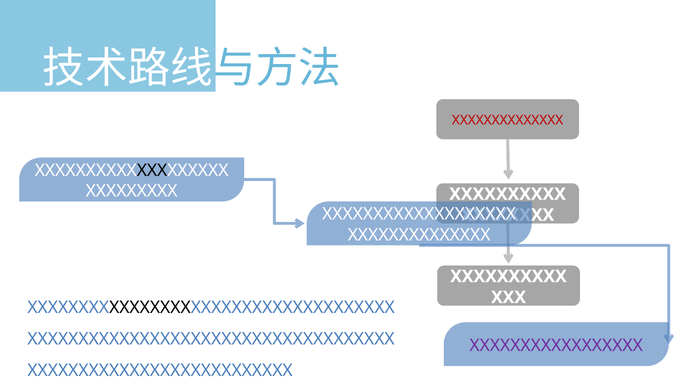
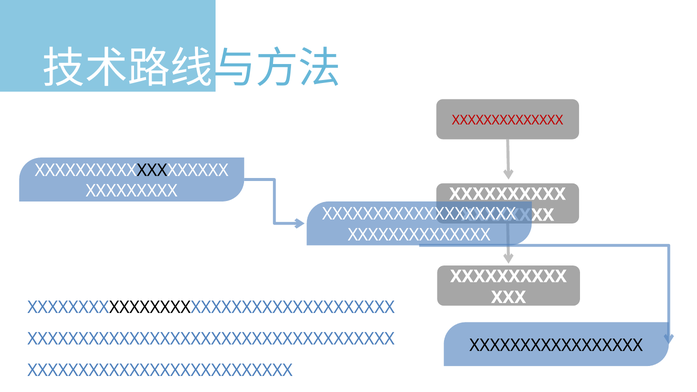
XXXXXXXXXXXXXXXXX colour: purple -> black (556, 345)
